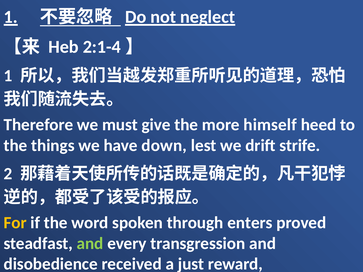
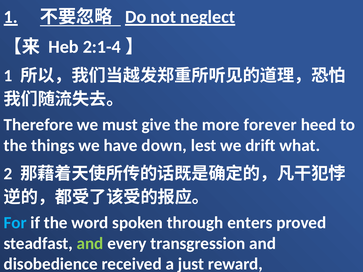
himself: himself -> forever (270, 125)
strife: strife -> what (300, 146)
For colour: yellow -> light blue (15, 223)
